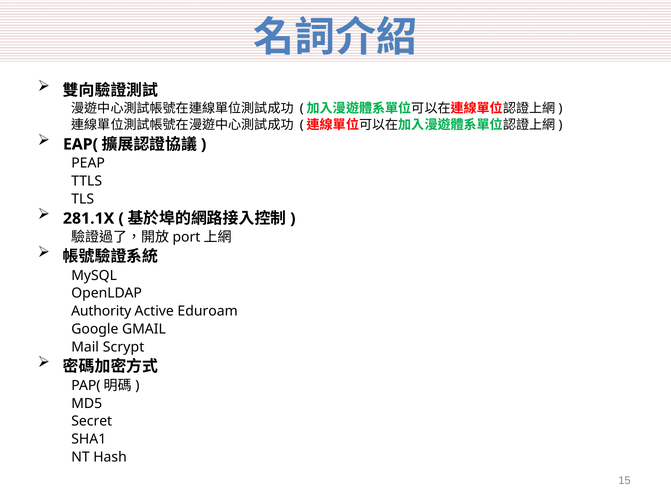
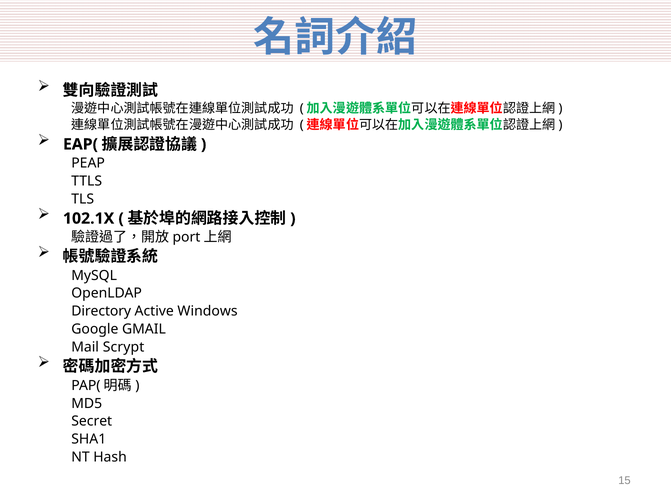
281.1X: 281.1X -> 102.1X (89, 219)
Authority: Authority -> Directory (101, 311)
Eduroam: Eduroam -> Windows (208, 311)
